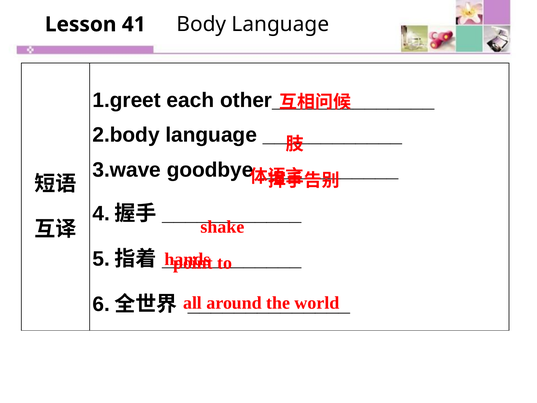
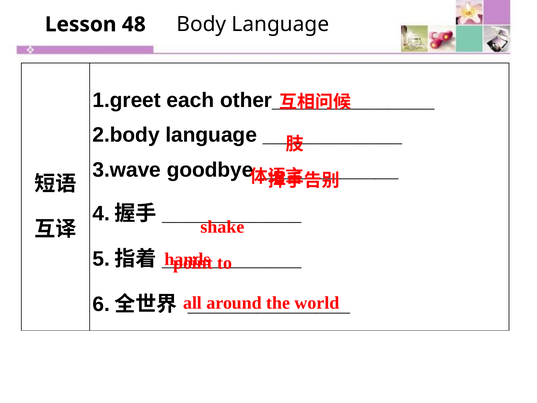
41: 41 -> 48 (134, 24)
